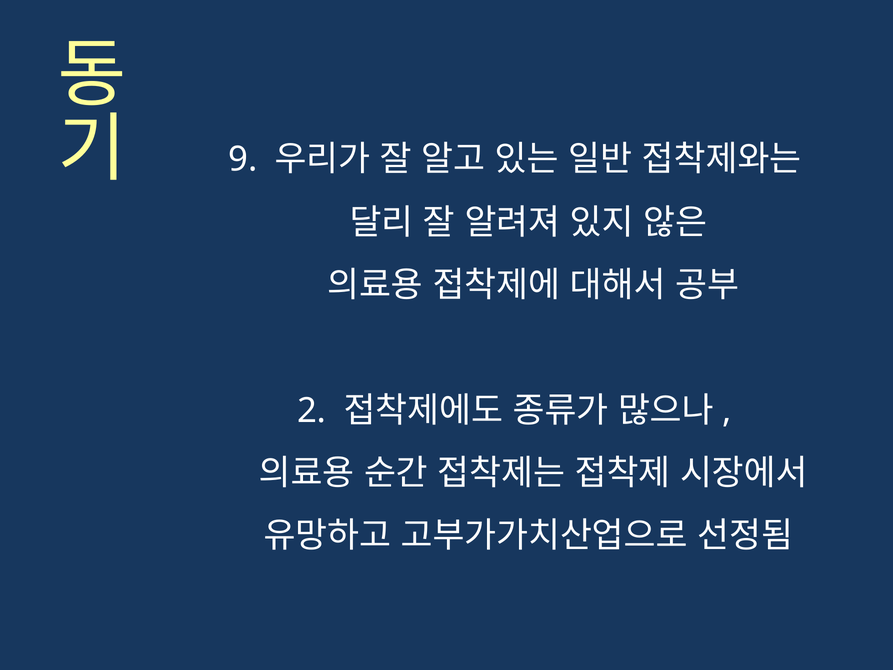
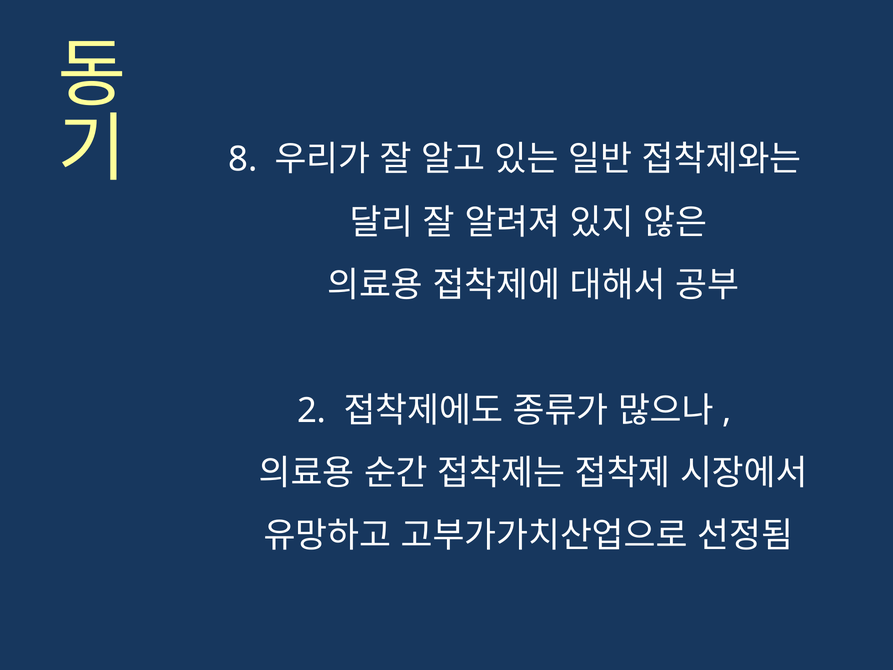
9: 9 -> 8 (243, 159)
